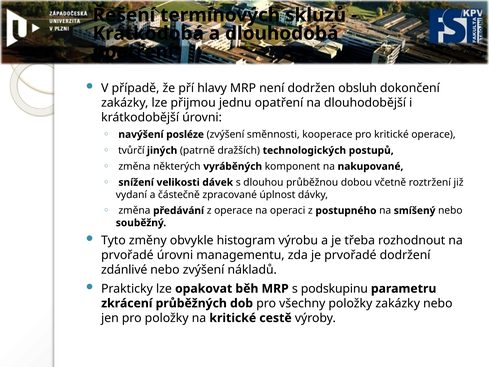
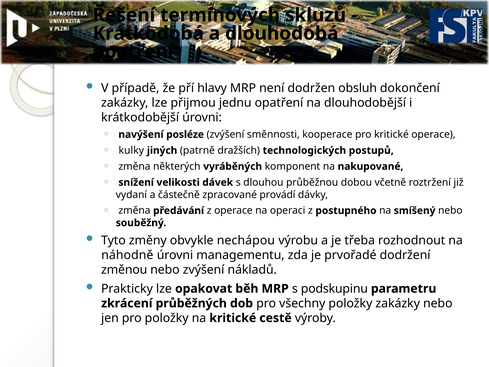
tvůrčí: tvůrčí -> kulky (131, 150)
úplnost: úplnost -> provádí (277, 195)
histogram: histogram -> nechápou (246, 240)
prvořadé: prvořadé -> náhodně (127, 255)
zdánlivé: zdánlivé -> změnou (124, 270)
